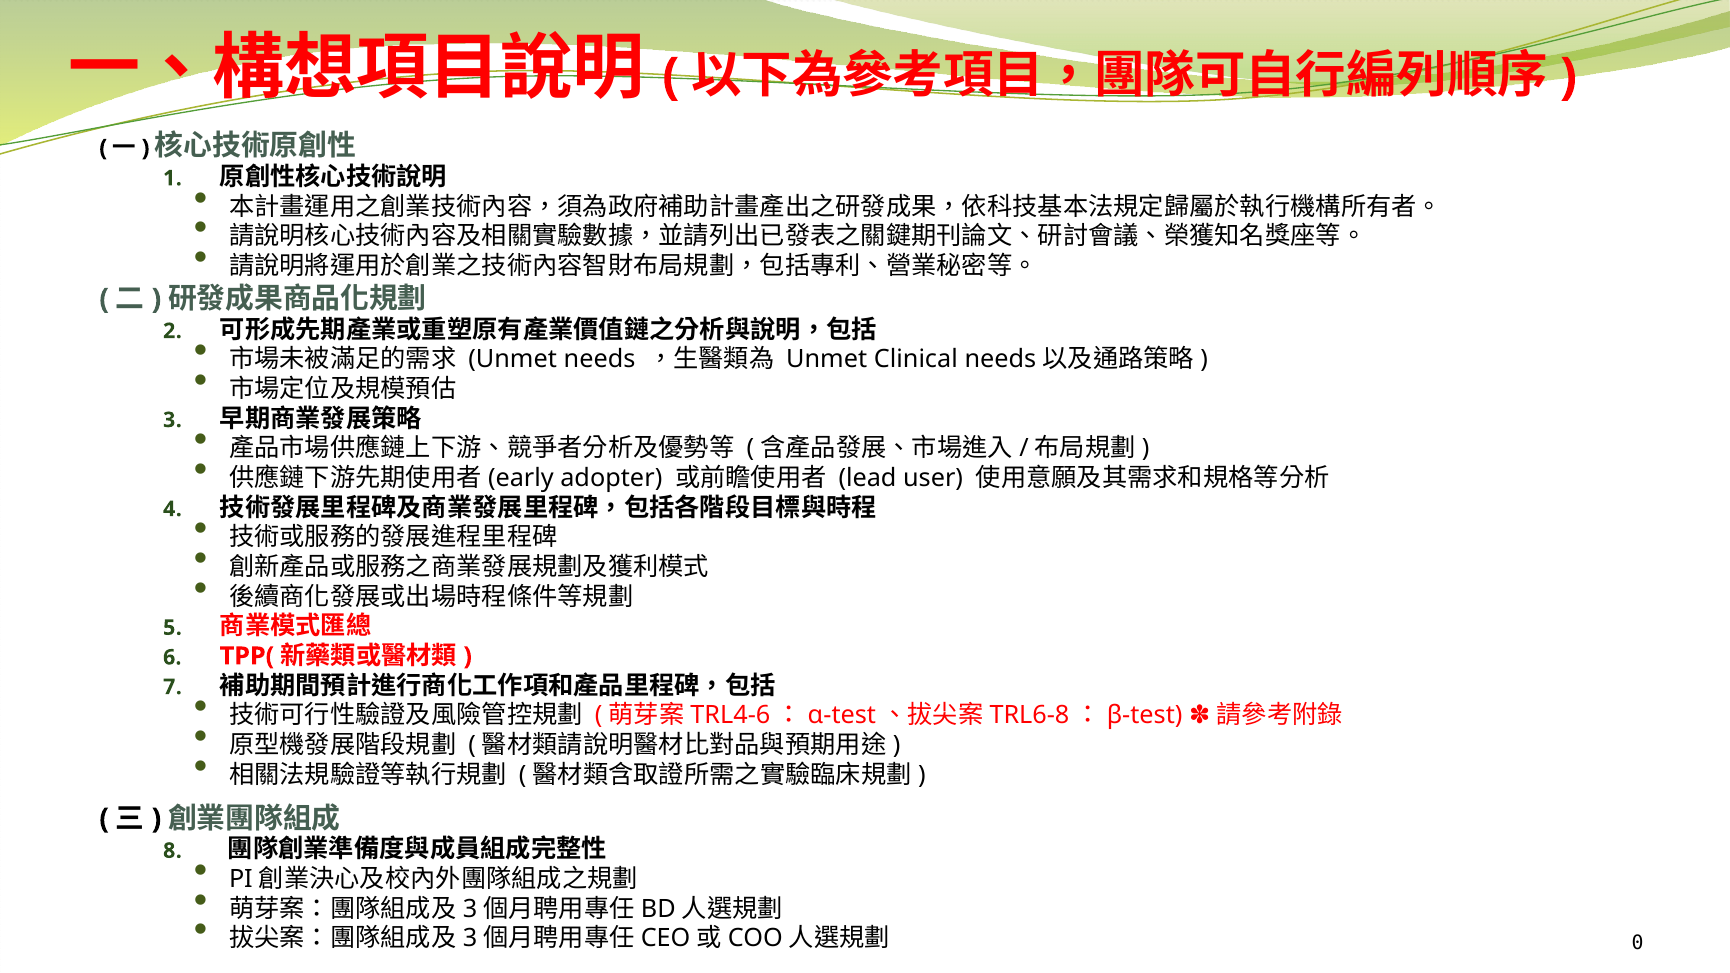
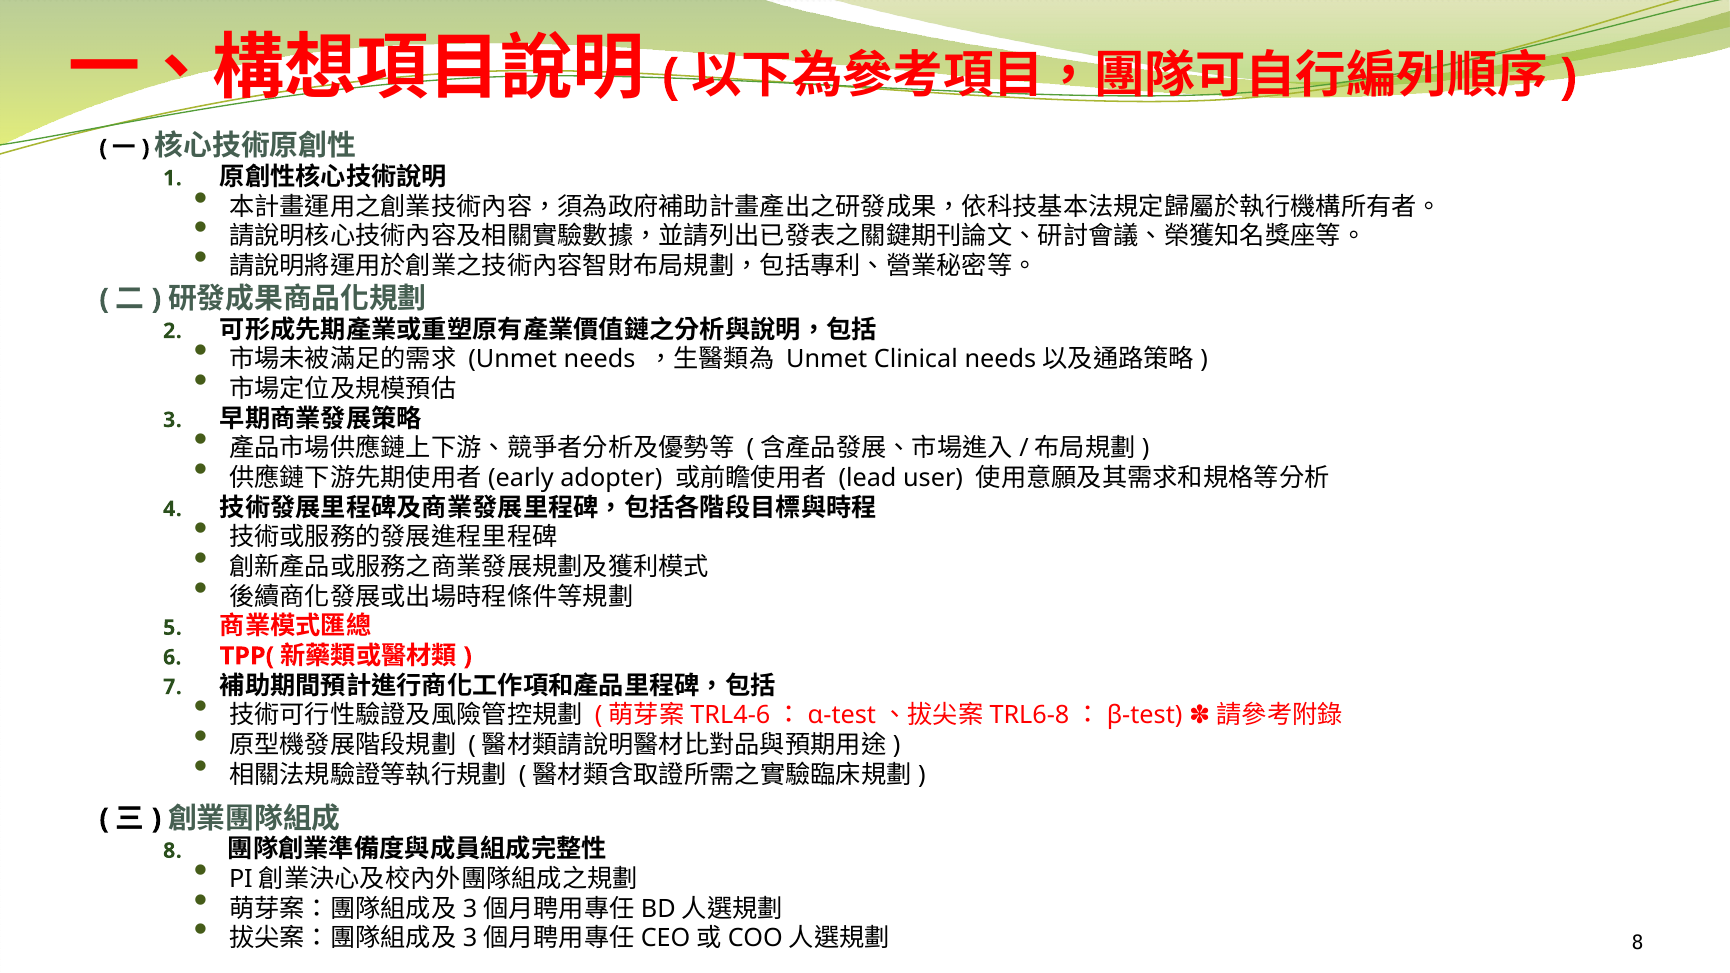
0: 0 -> 8 (1638, 943)
